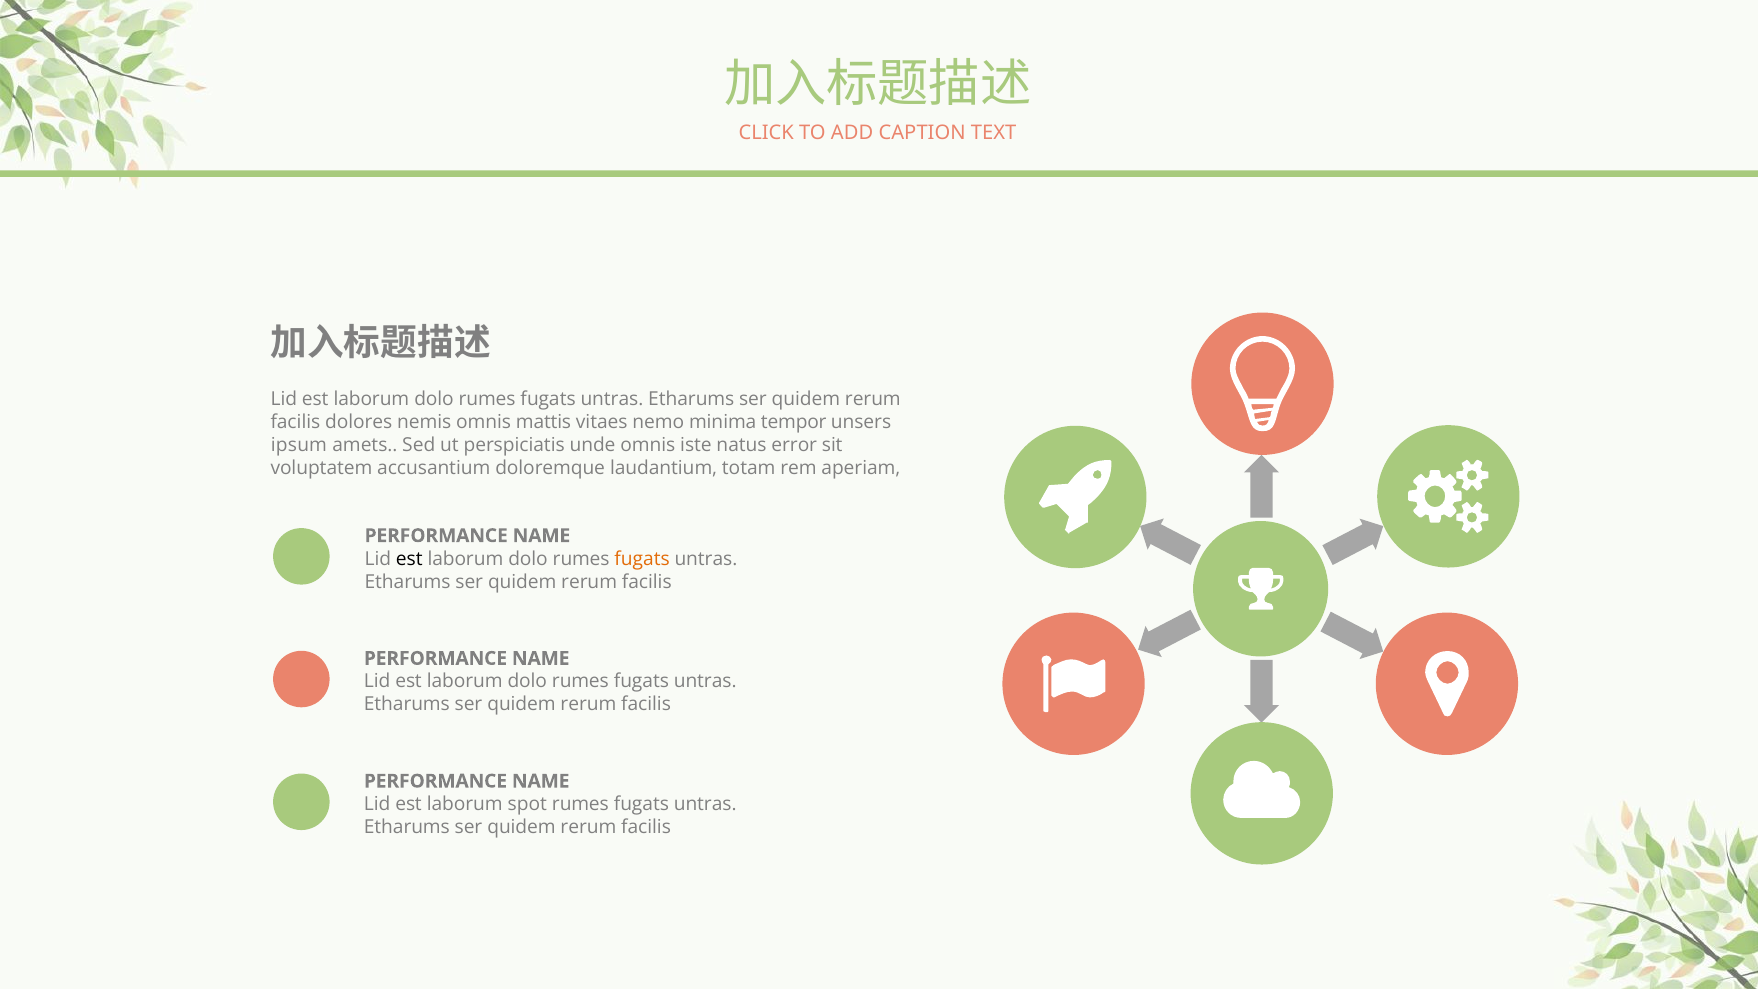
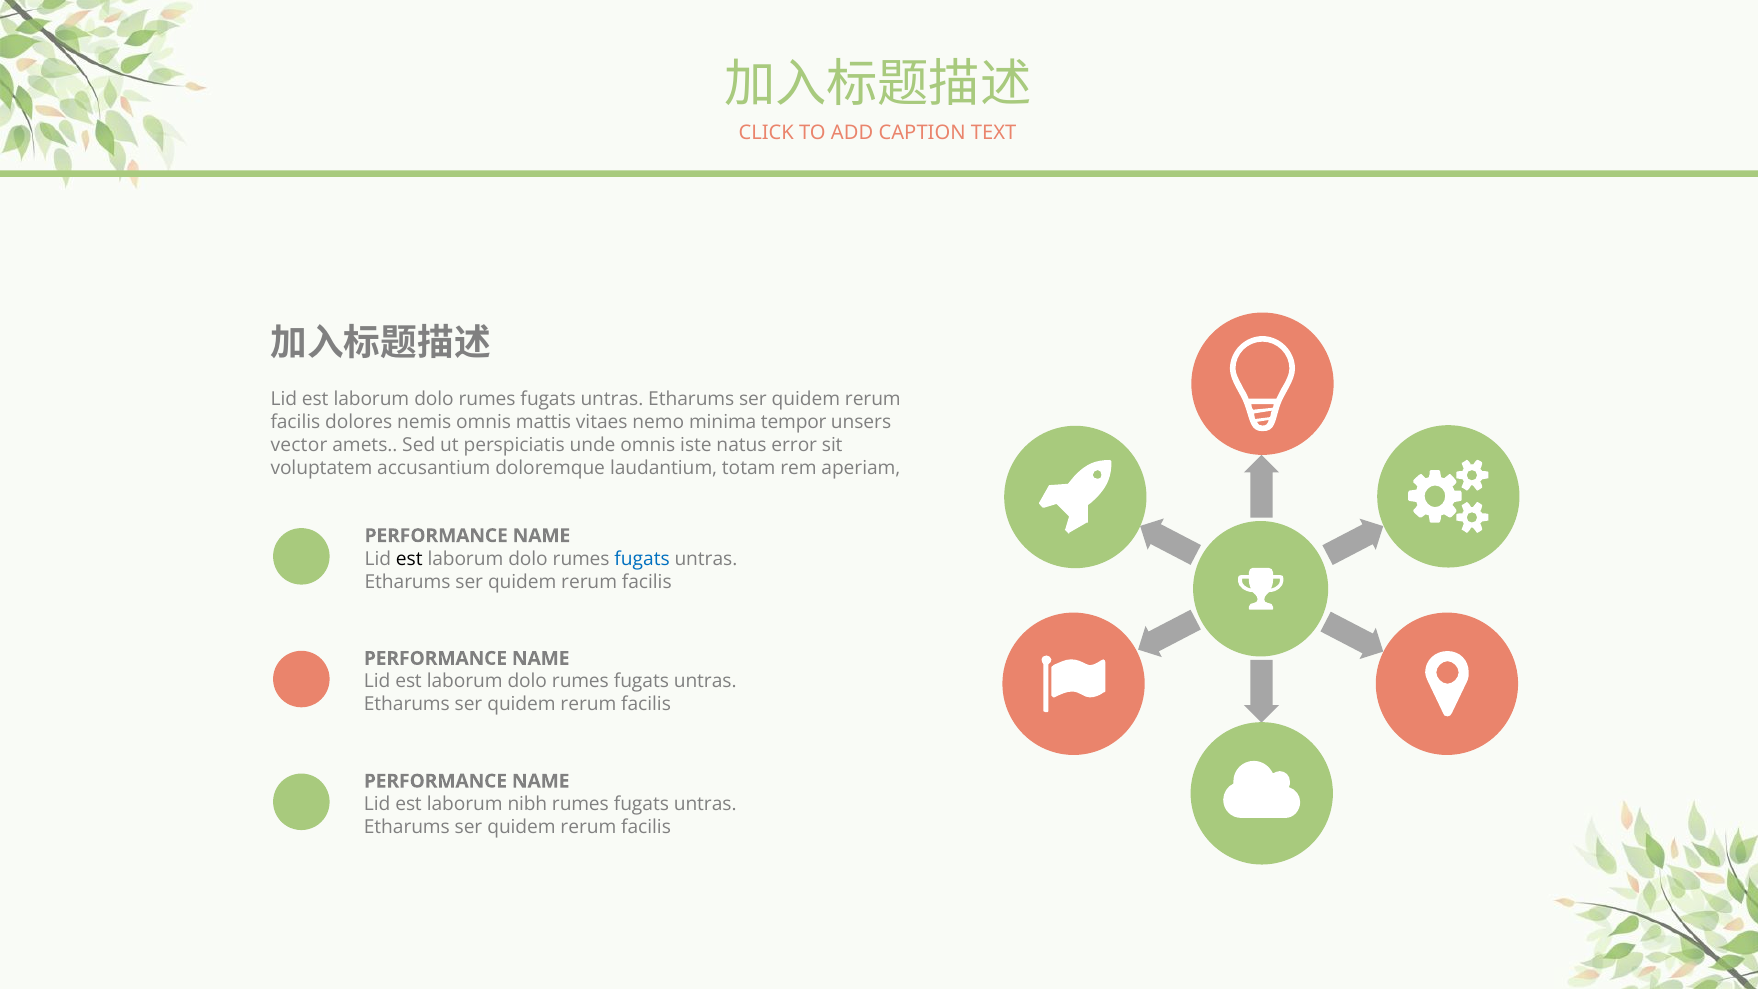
ipsum: ipsum -> vector (299, 445)
fugats colour: orange -> blue (642, 559)
spot: spot -> nibh (527, 804)
